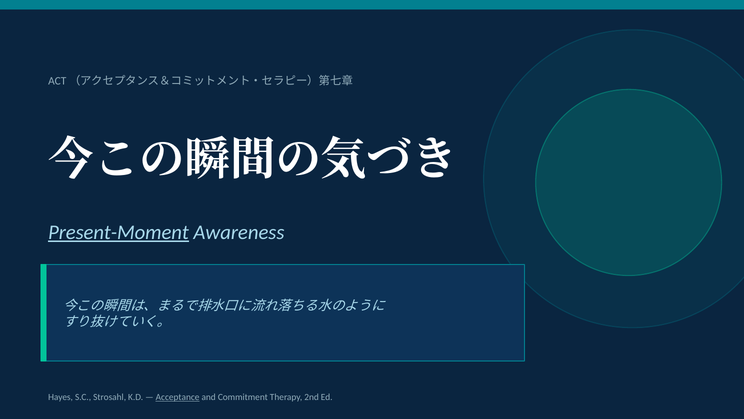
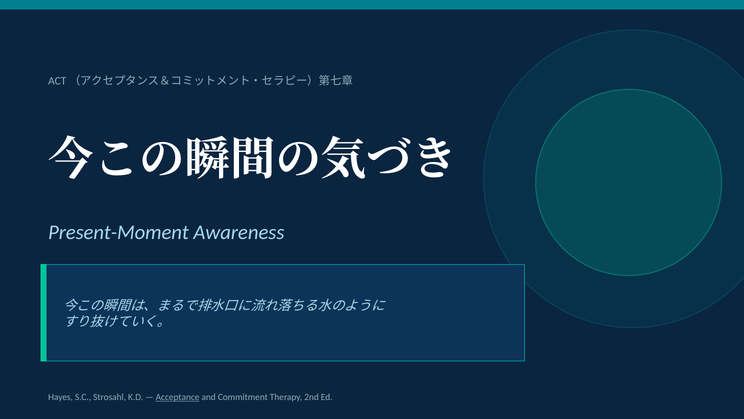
Present-Moment underline: present -> none (119, 232)
